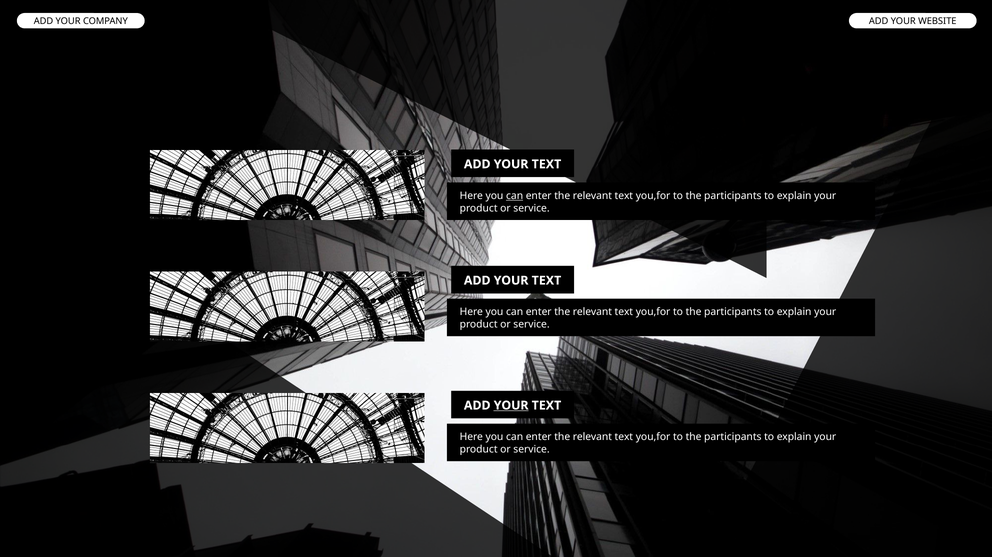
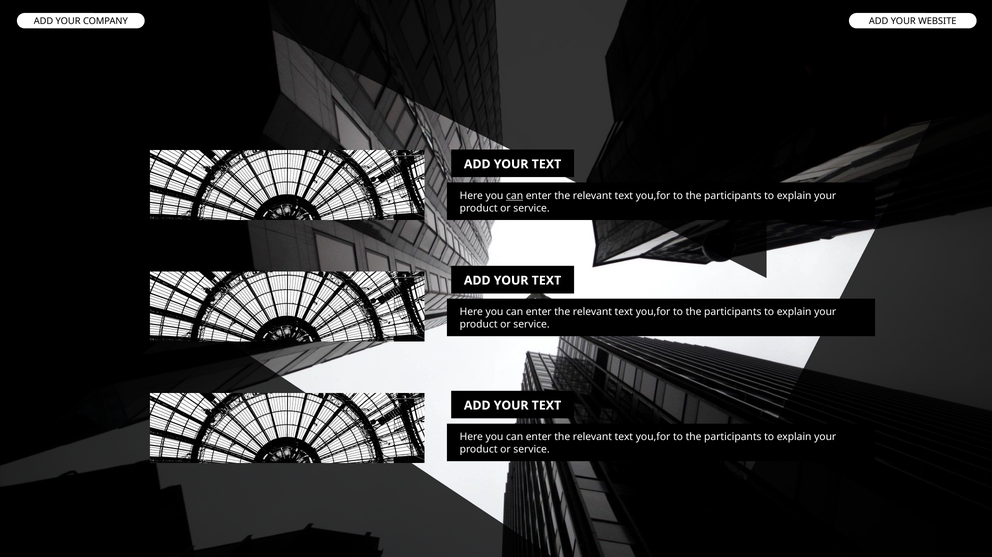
YOUR underline: present -> none (511, 406)
